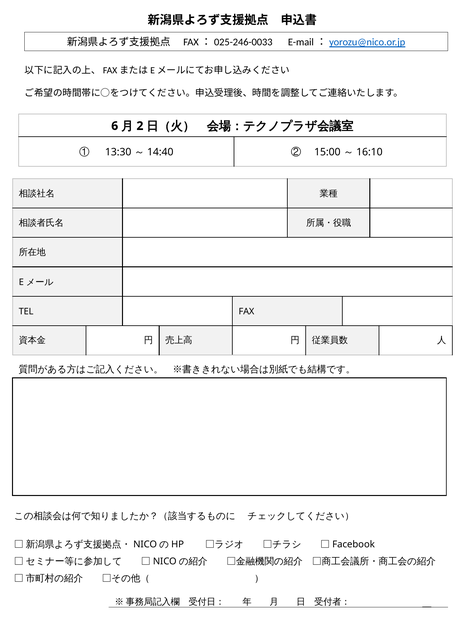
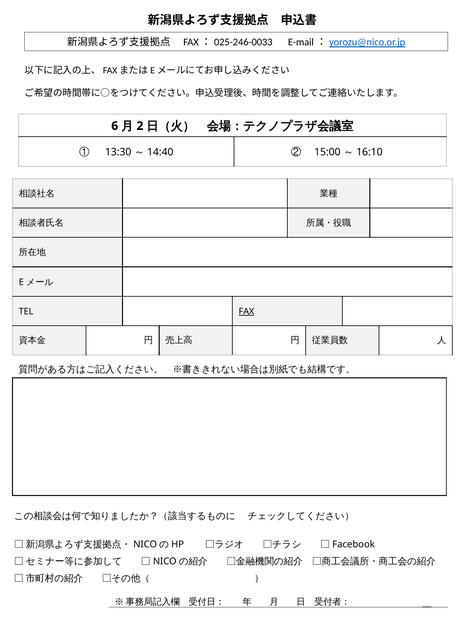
FAX underline: none -> present (246, 311)
